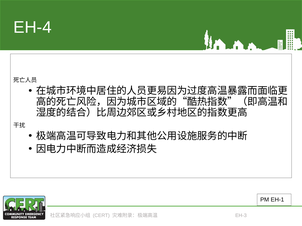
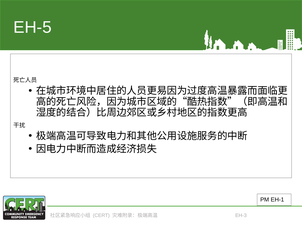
EH-4: EH-4 -> EH-5 (33, 27)
